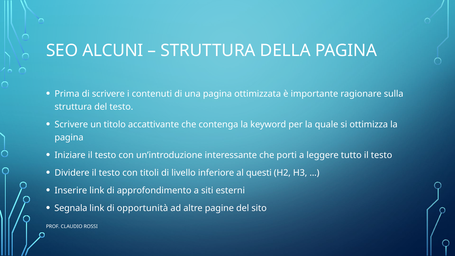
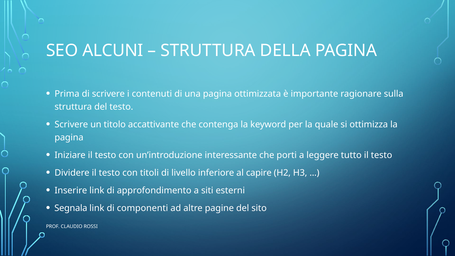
questi: questi -> capire (259, 173)
opportunità: opportunità -> componenti (142, 208)
